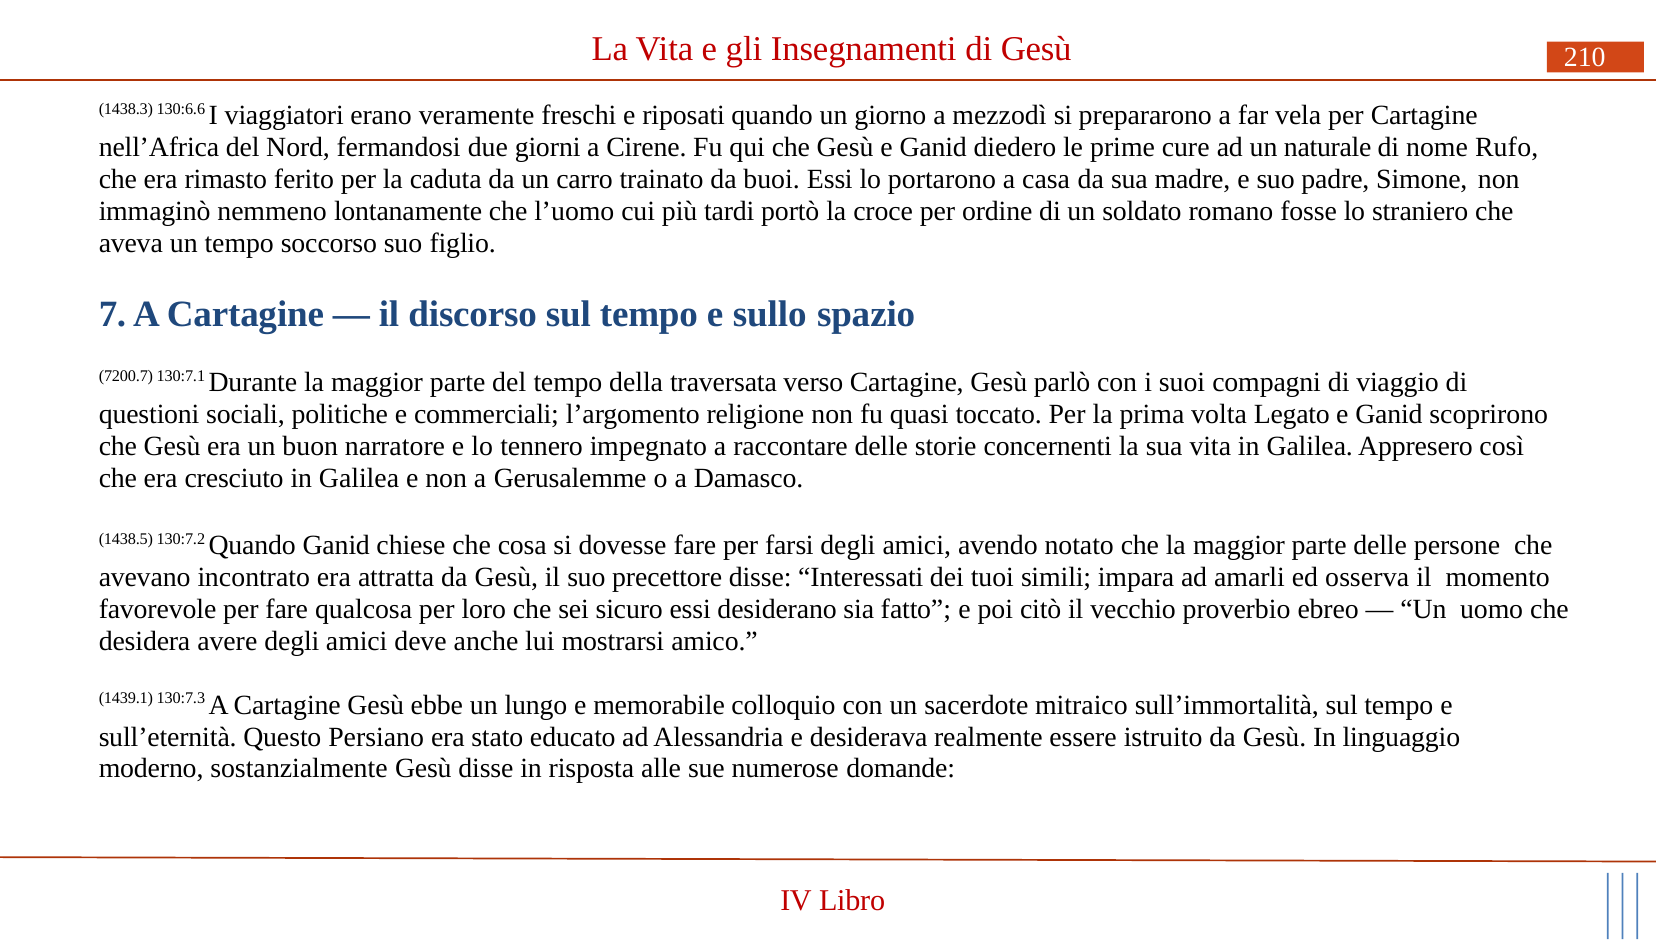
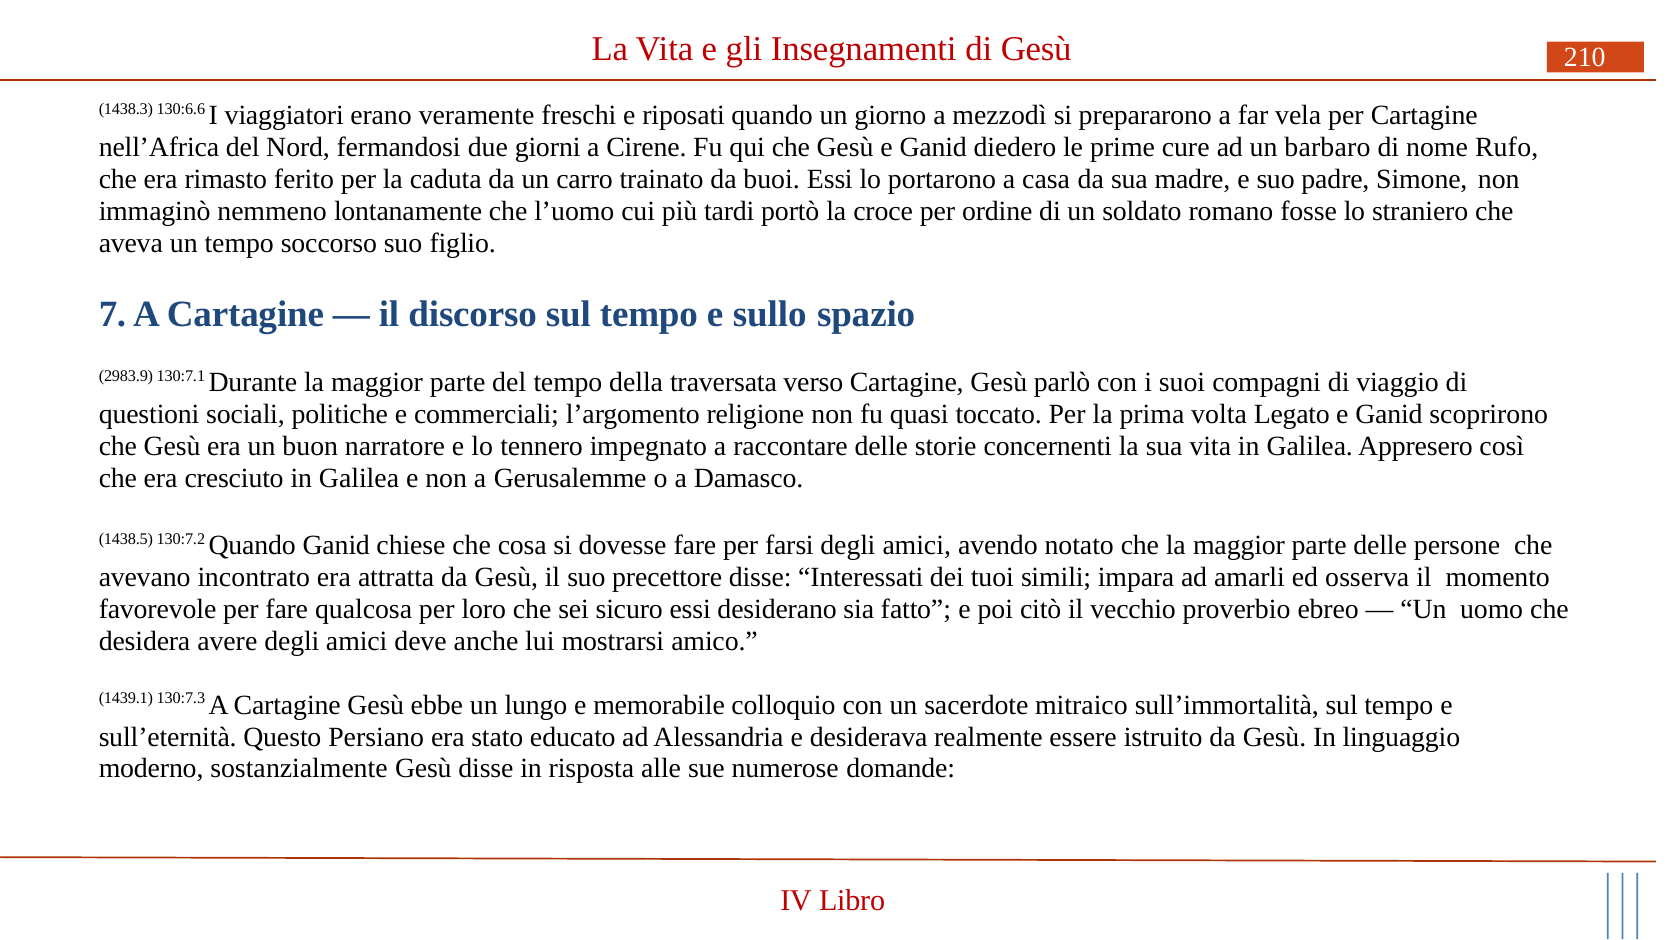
naturale: naturale -> barbaro (1327, 148)
7200.7: 7200.7 -> 2983.9 (126, 376)
